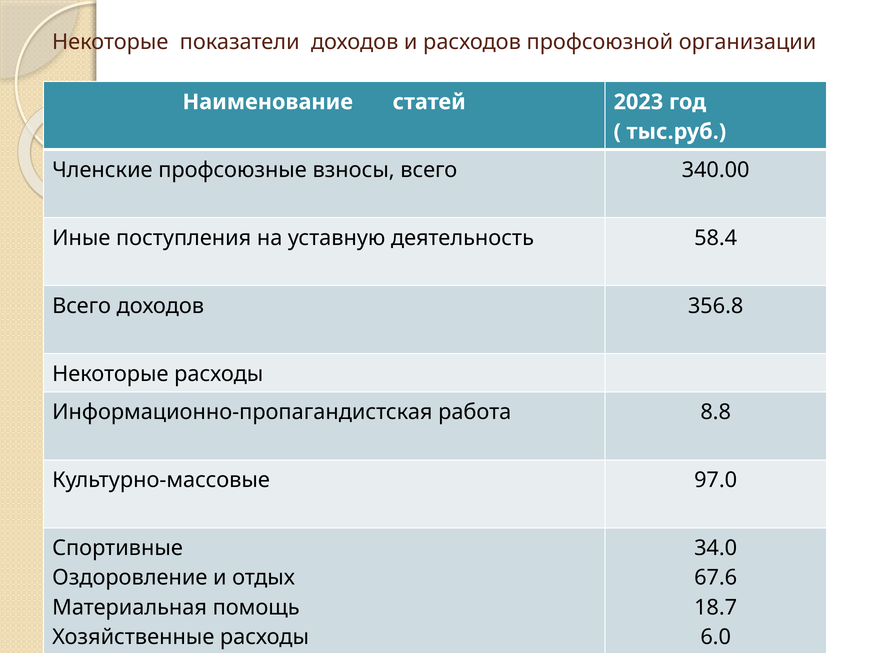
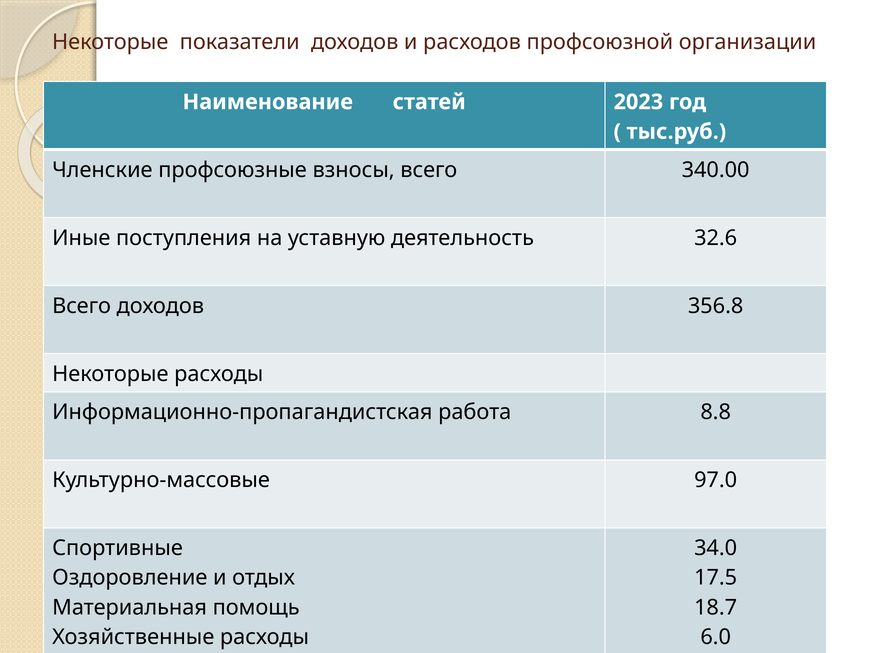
58.4: 58.4 -> 32.6 (716, 238)
67.6: 67.6 -> 17.5 (716, 577)
